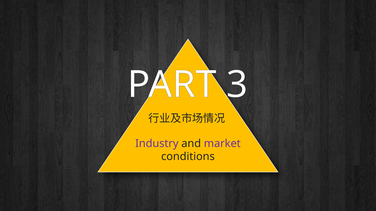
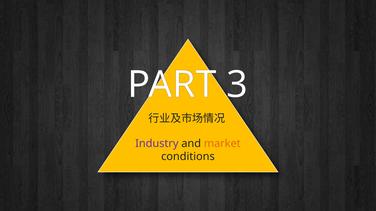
market colour: purple -> orange (222, 144)
